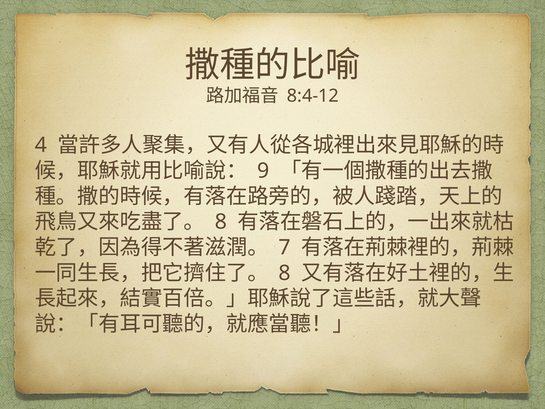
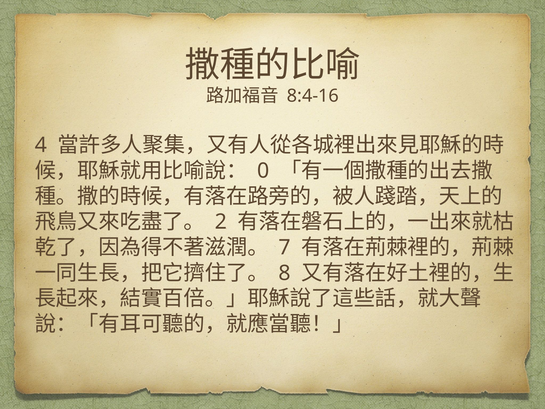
8:4-12: 8:4-12 -> 8:4-16 (313, 96)
9: 9 -> 0 (263, 171)
8: 8 -> 2 (221, 222)
